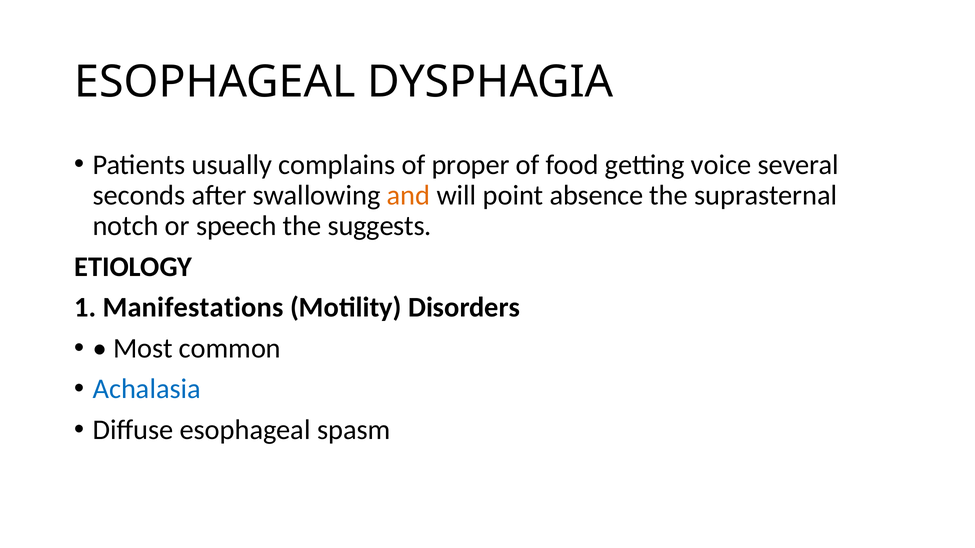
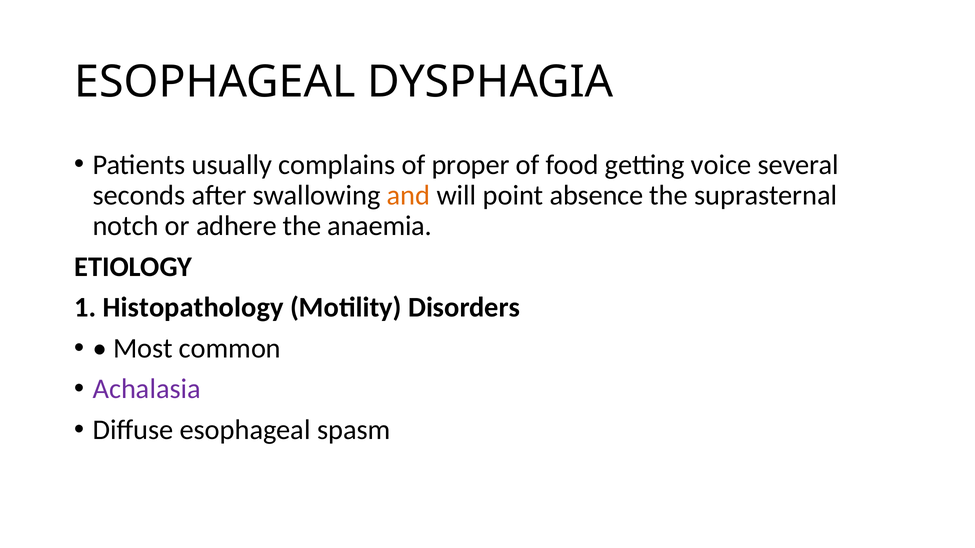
speech: speech -> adhere (236, 226)
suggests: suggests -> anaemia (380, 226)
Manifestations: Manifestations -> Histopathology (193, 308)
Achalasia colour: blue -> purple (147, 389)
